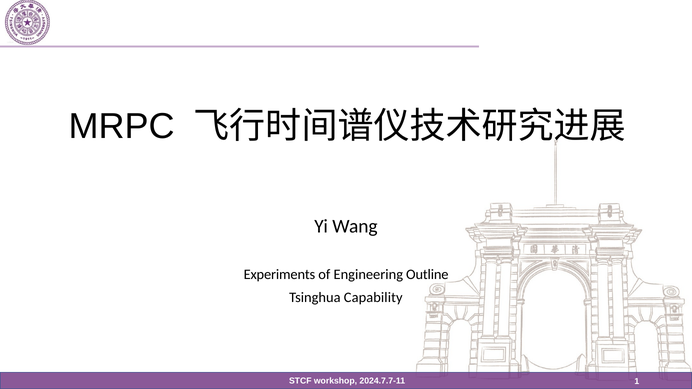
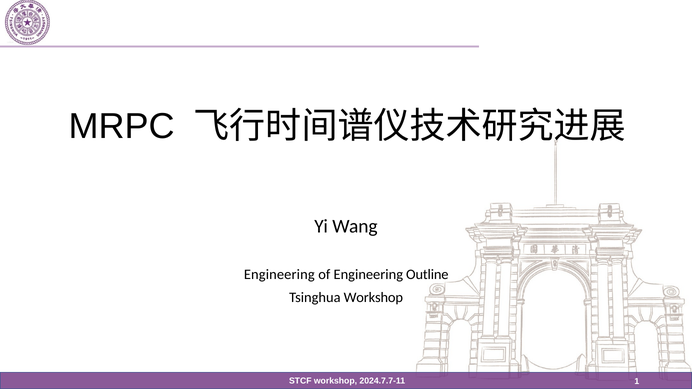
Experiments: Experiments -> Engineering (279, 275)
Tsinghua Capability: Capability -> Workshop (373, 298)
